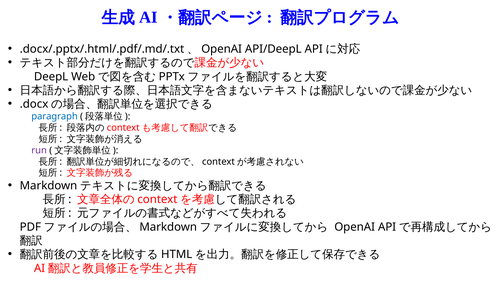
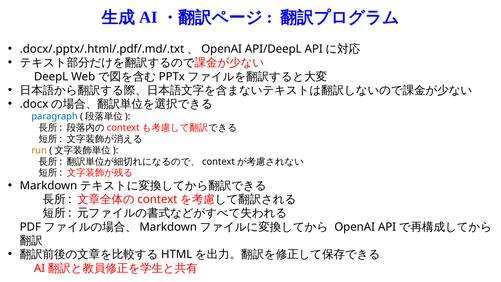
run colour: purple -> orange (39, 150)
